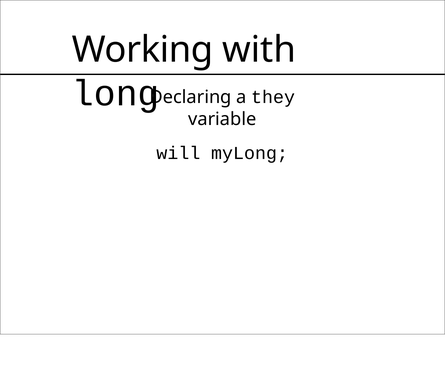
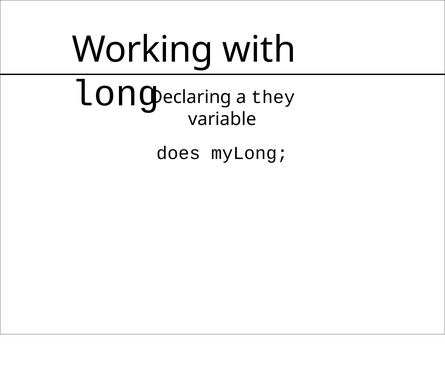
will: will -> does (179, 153)
